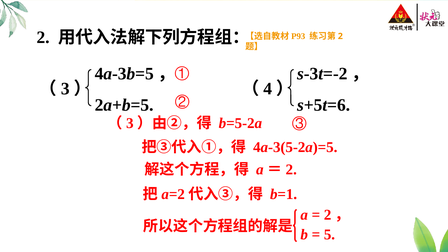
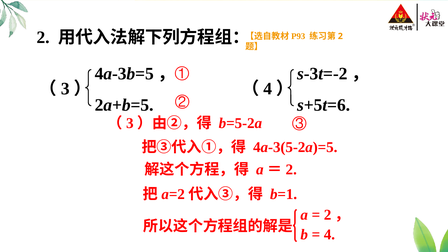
5: 5 -> 4 (329, 235)
